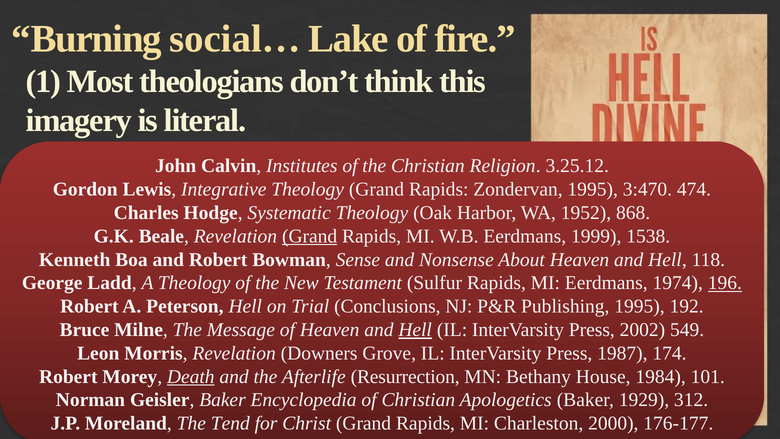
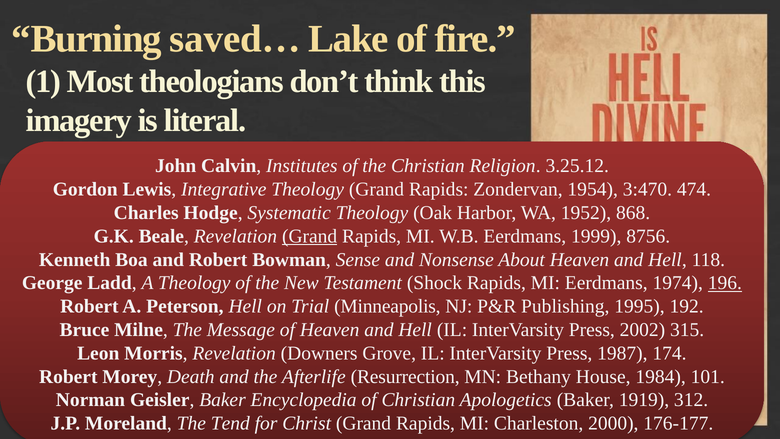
social…: social… -> saved… (235, 39)
Zondervan 1995: 1995 -> 1954 (593, 189)
1538: 1538 -> 8756 (648, 236)
Sulfur: Sulfur -> Shock (434, 283)
Conclusions: Conclusions -> Minneapolis (387, 306)
Hell underline: present -> none (415, 330)
549: 549 -> 315 (687, 330)
Death underline: present -> none (191, 376)
1929: 1929 -> 1919 (644, 400)
